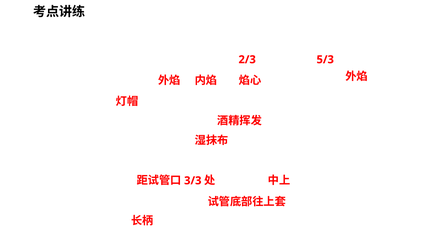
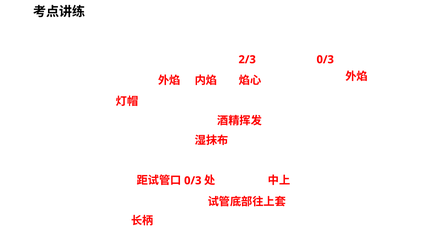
2/3 5/3: 5/3 -> 0/3 (325, 60)
3/3: 3/3 -> 0/3 (193, 181)
